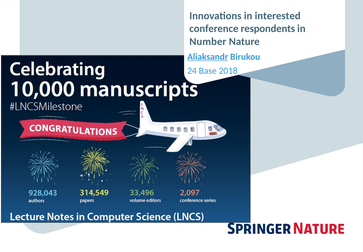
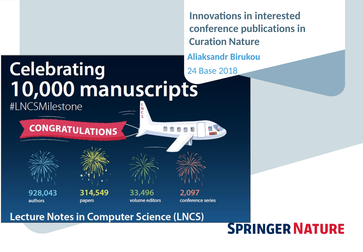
respondents: respondents -> publications (268, 29)
Number: Number -> Curation (208, 41)
Aliaksandr underline: present -> none (208, 57)
